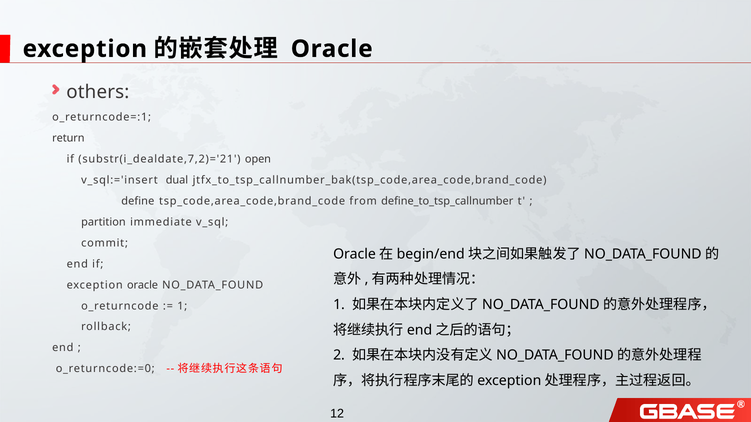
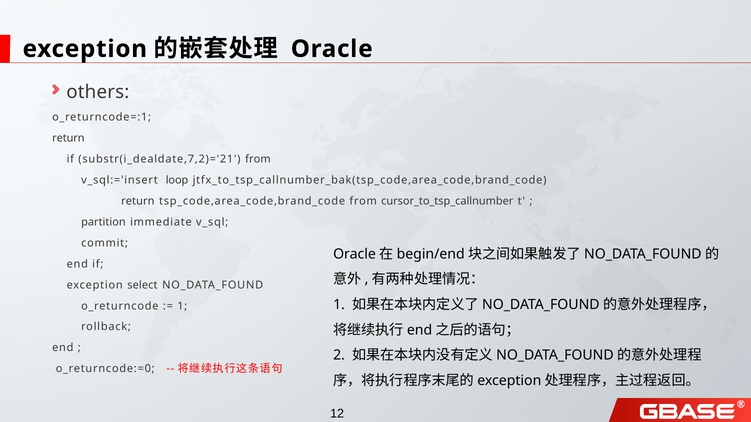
substr(i_dealdate,7,2)='21 open: open -> from (258, 159)
dual: dual -> loop (177, 180)
define: define -> return (138, 201)
define_to_tsp_callnumber: define_to_tsp_callnumber -> cursor_to_tsp_callnumber (447, 201)
exception oracle: oracle -> select (142, 285)
